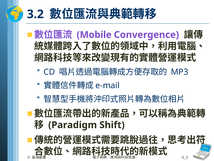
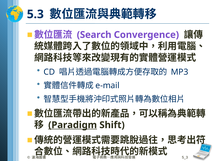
3.2: 3.2 -> 5.3 (35, 14)
Mobile: Mobile -> Search (94, 35)
Paradigm underline: none -> present (73, 125)
